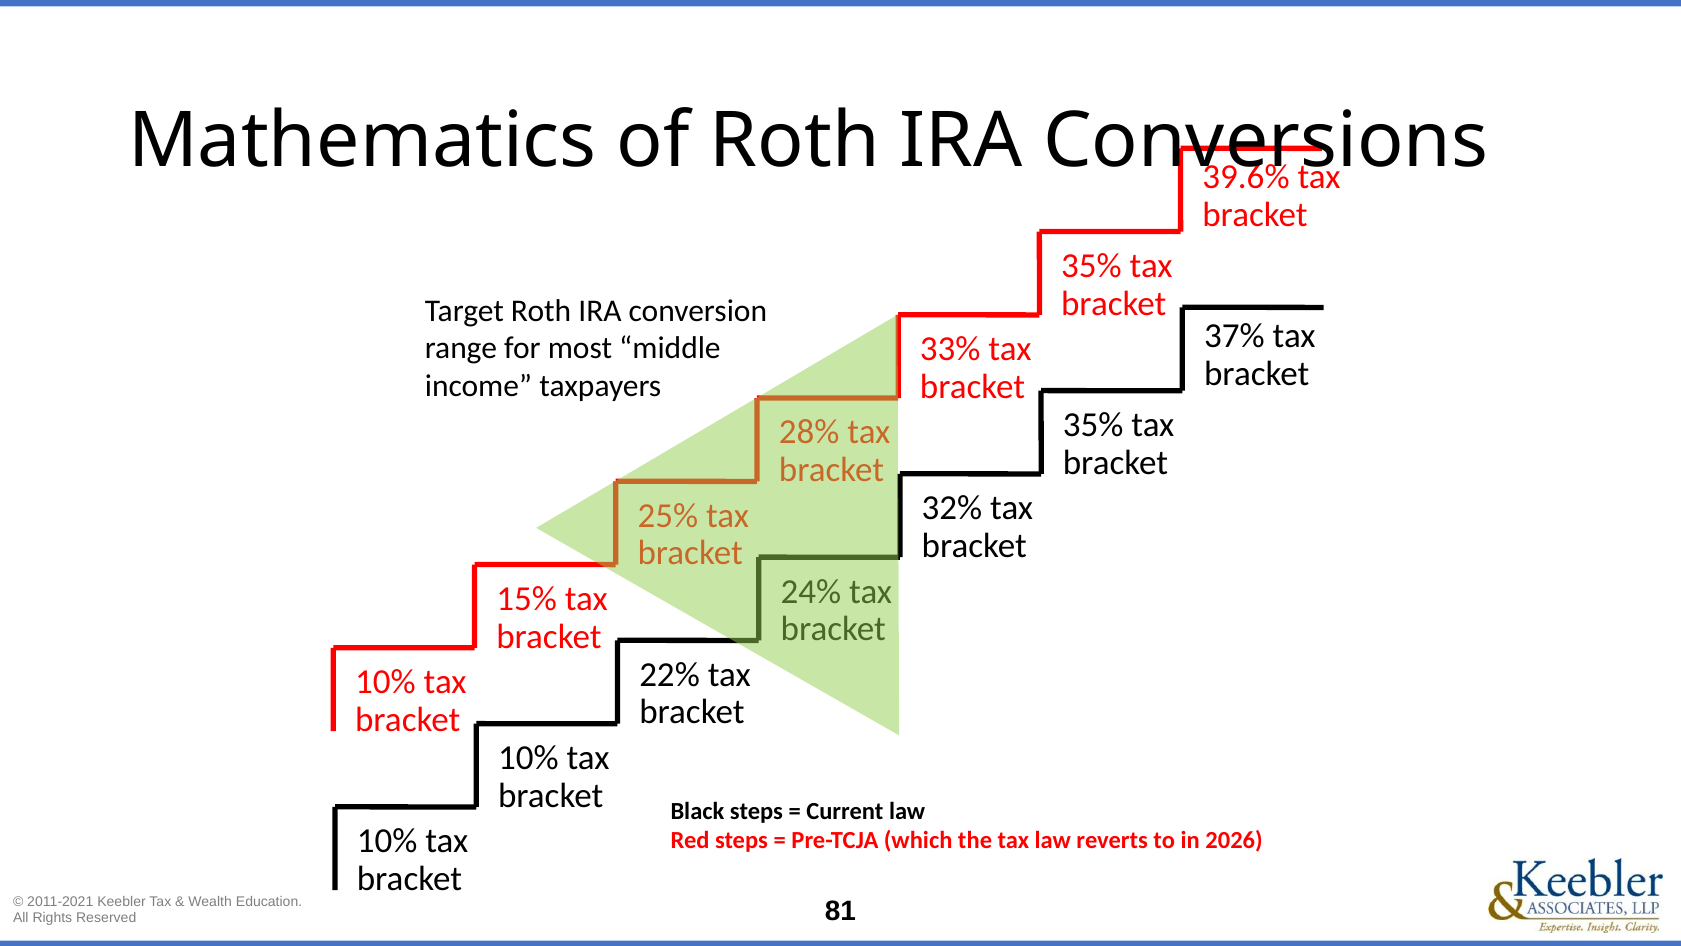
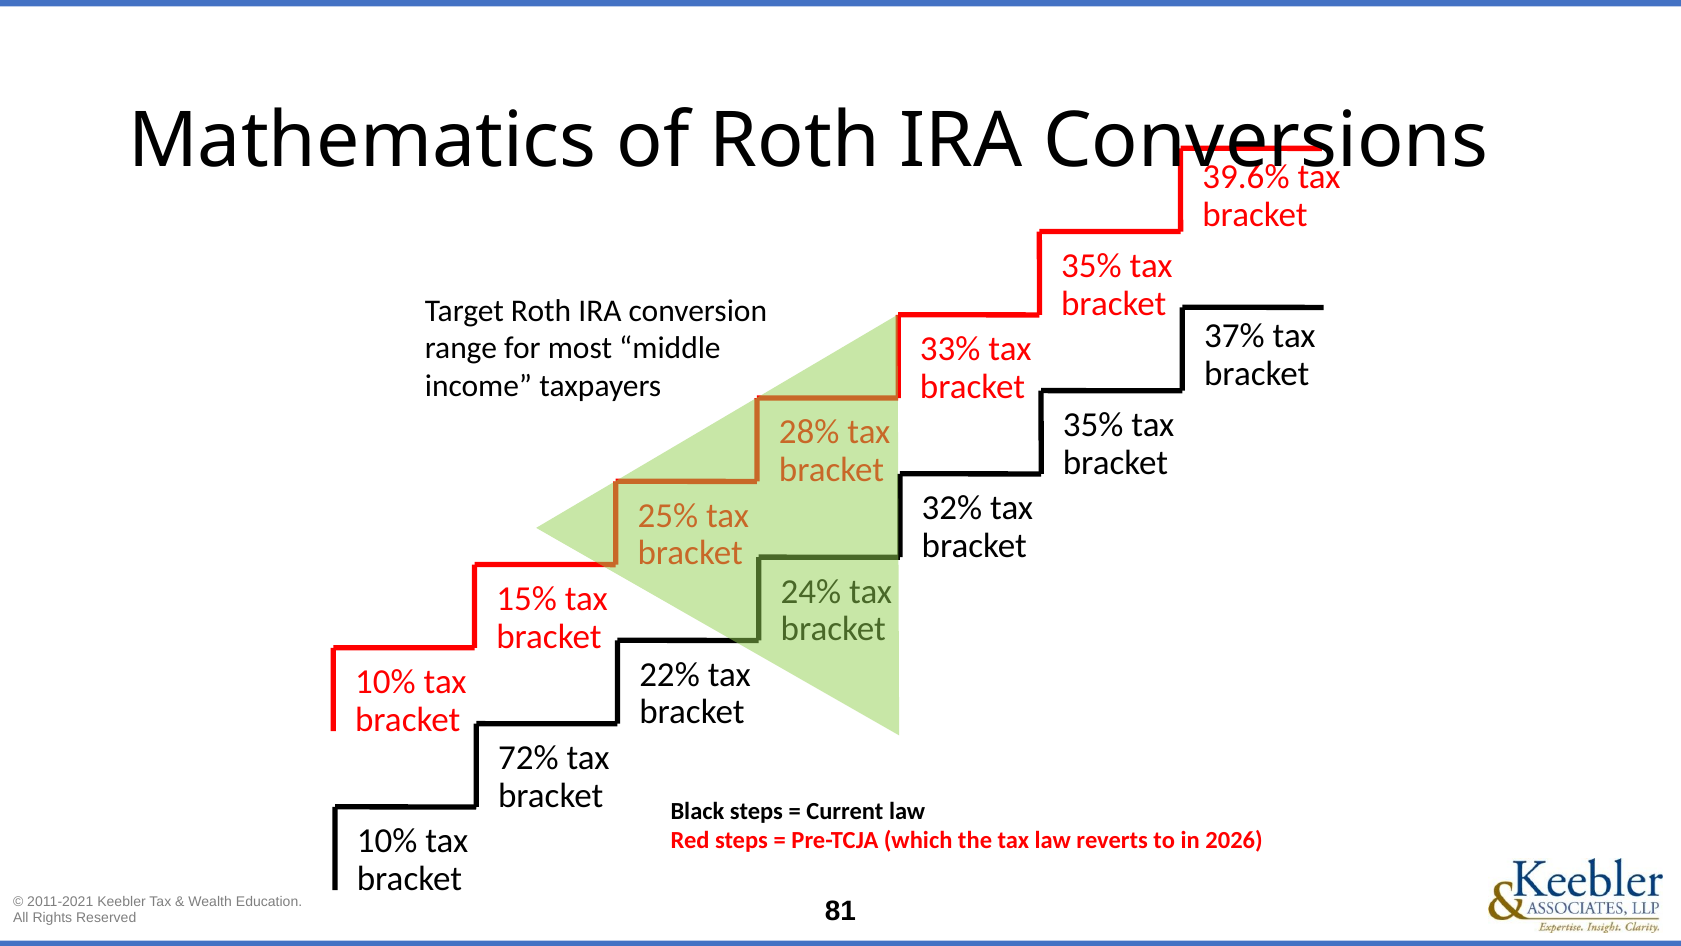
10%: 10% -> 72% (528, 757)
